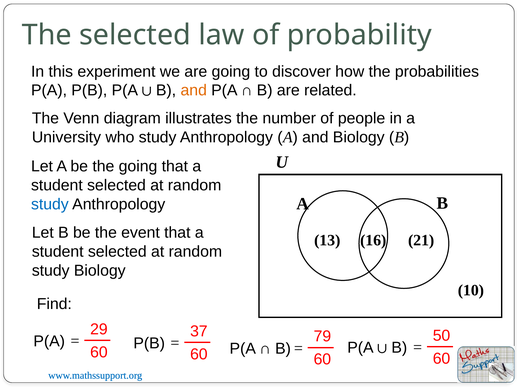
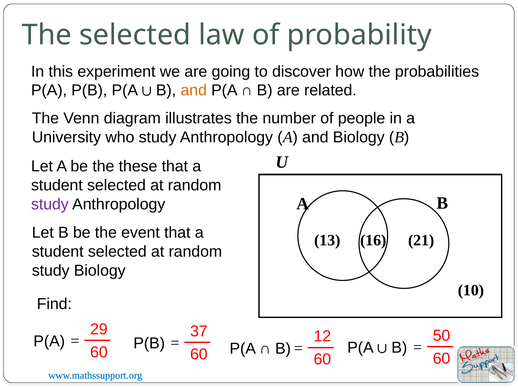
the going: going -> these (138, 167)
study colour: blue -> purple (50, 205)
79: 79 -> 12 (322, 337)
